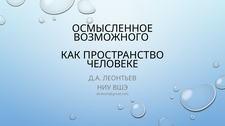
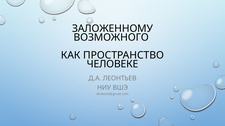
ОСМЫСЛЕННОЕ: ОСМЫСЛЕННОЕ -> ЗАЛОЖЕННОМУ (112, 29)
